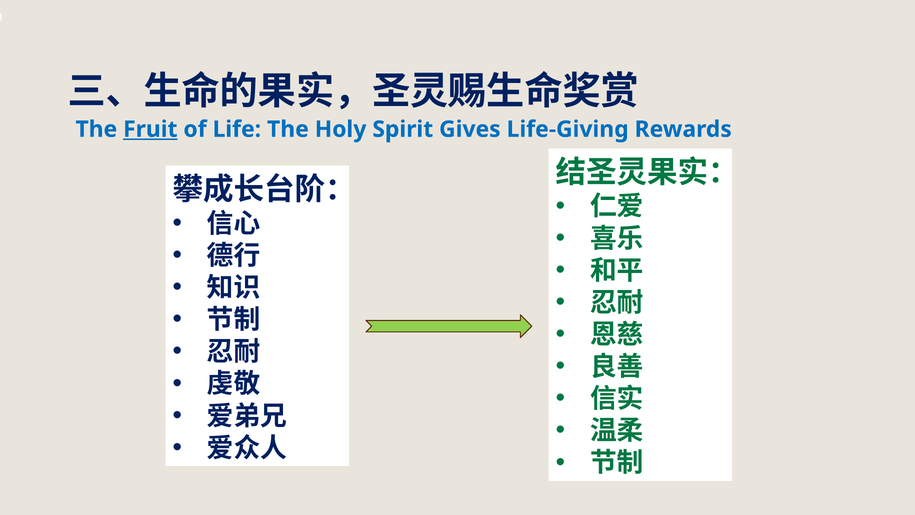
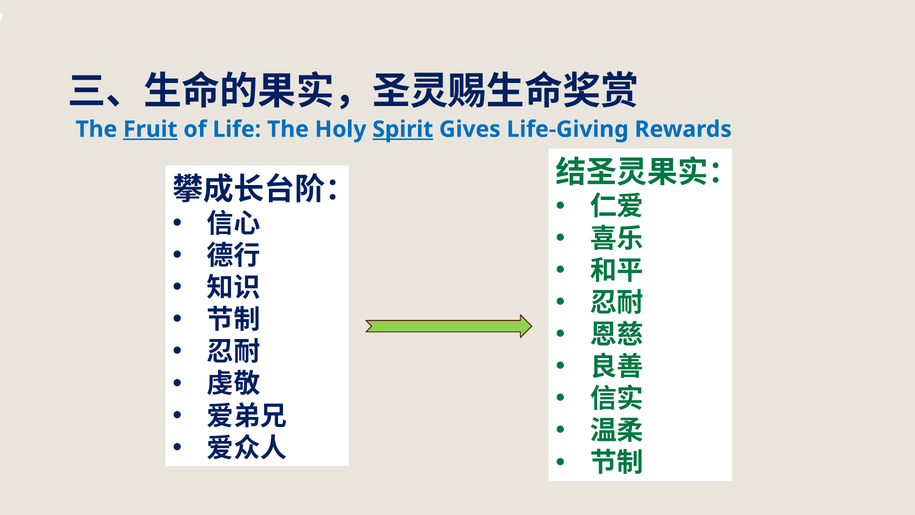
Spirit underline: none -> present (403, 129)
